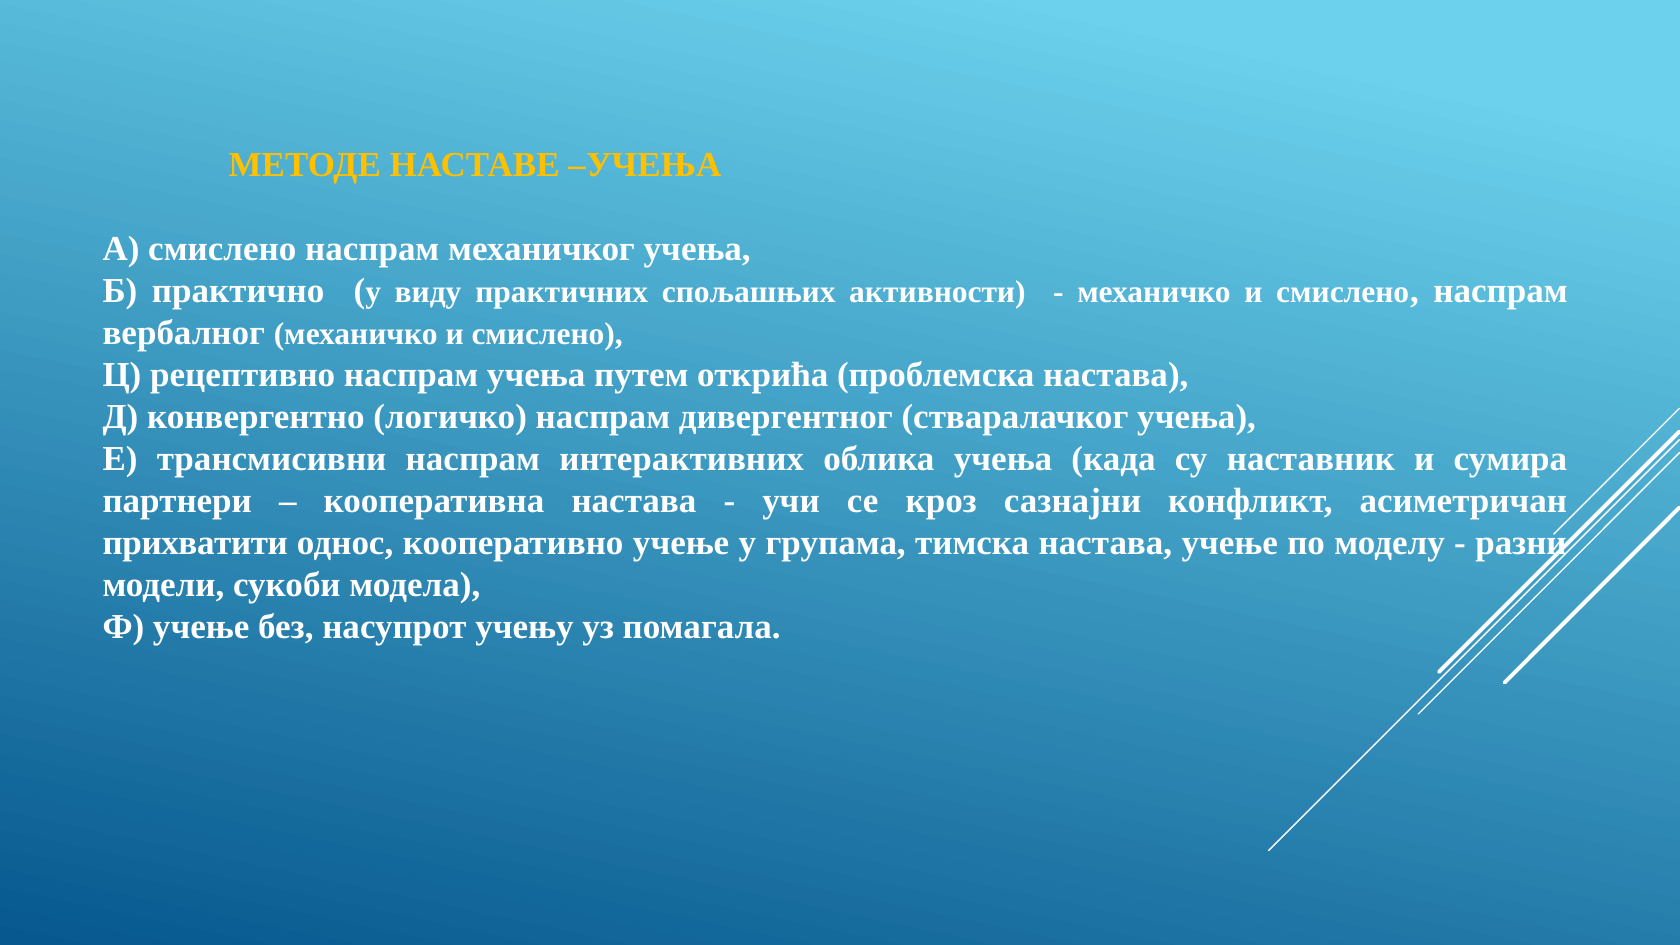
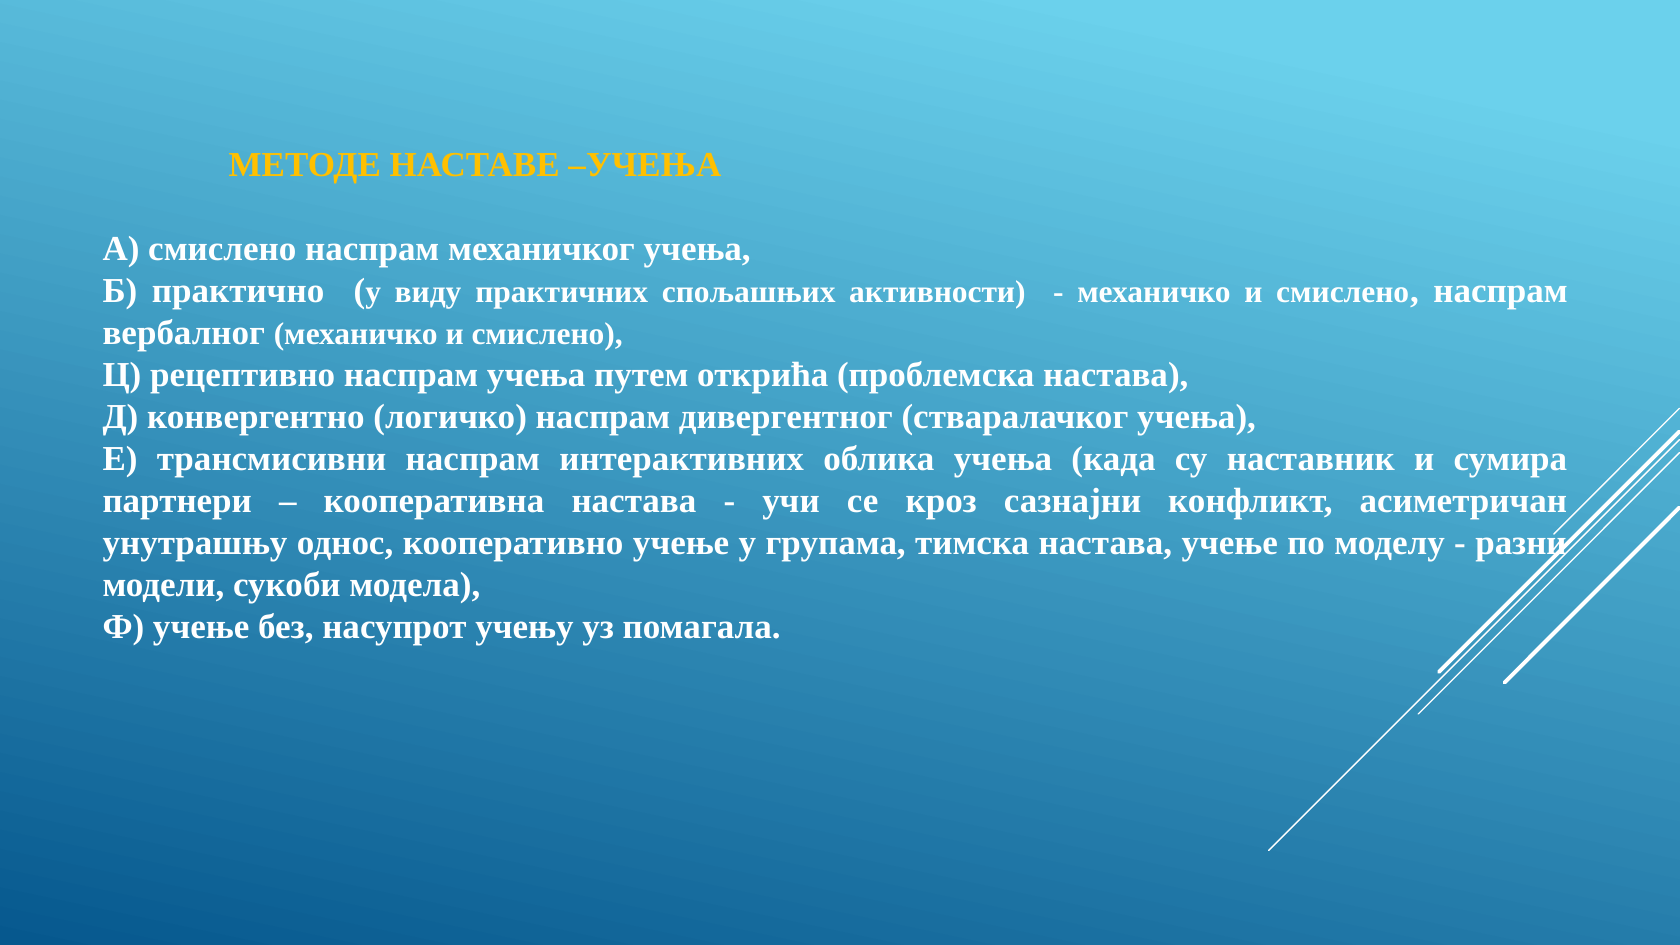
прихватити: прихватити -> унутрашњу (195, 543)
